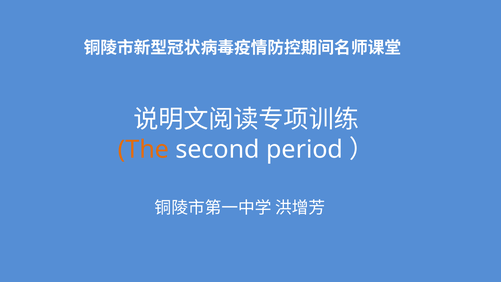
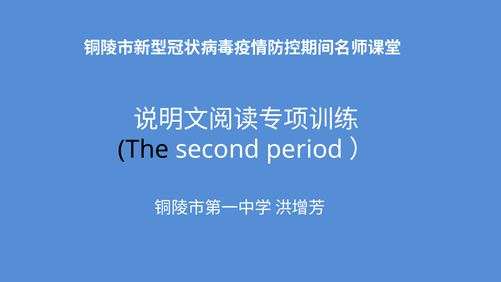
The colour: orange -> black (143, 149)
